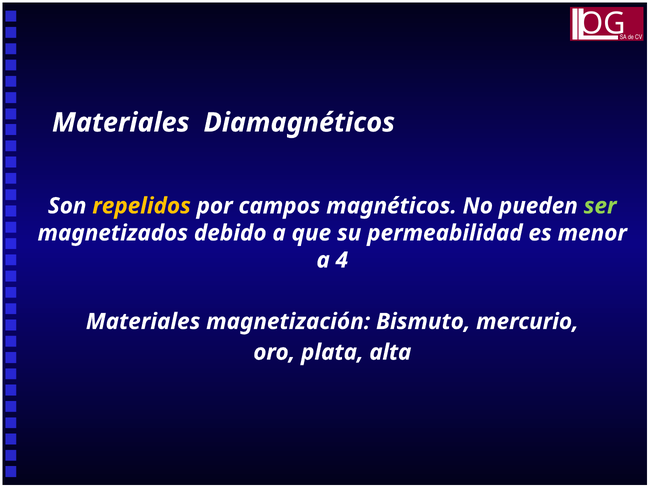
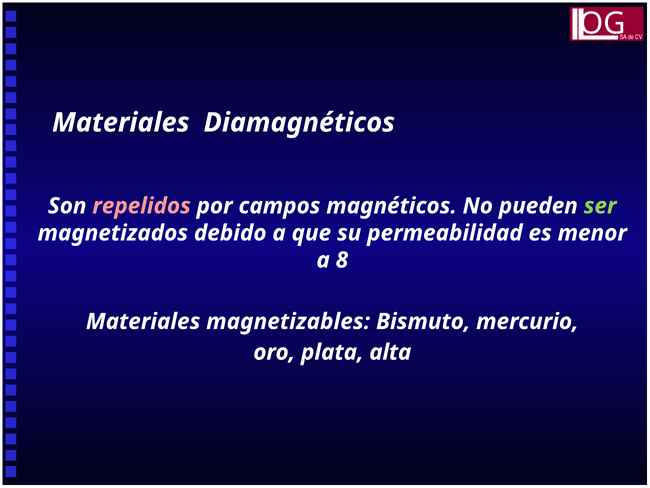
repelidos colour: yellow -> pink (142, 206)
4: 4 -> 8 (342, 260)
magnetización: magnetización -> magnetizables (288, 321)
